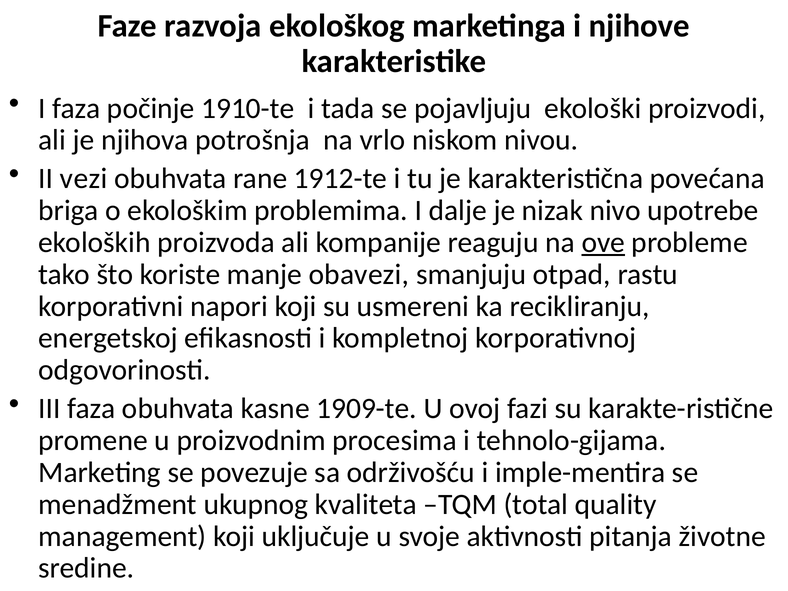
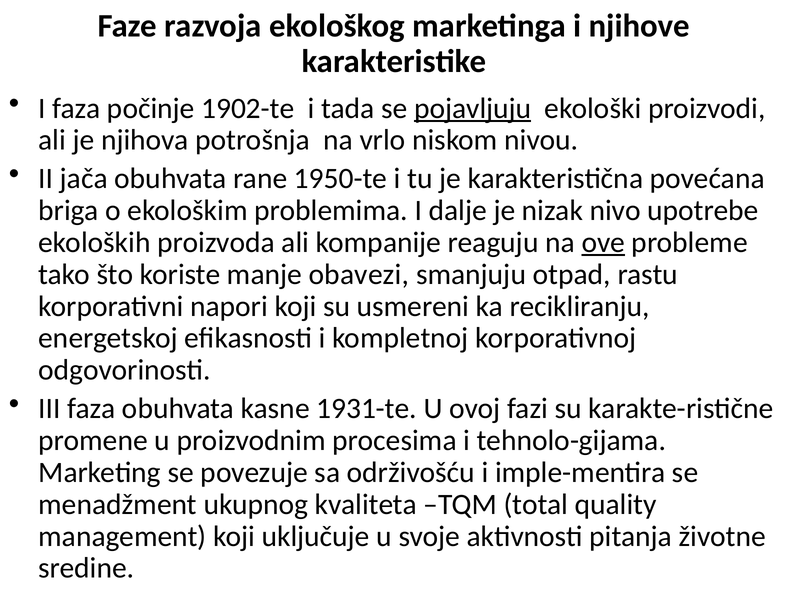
1910-te: 1910-te -> 1902-te (248, 108)
pojavljuju underline: none -> present (473, 108)
vezi: vezi -> jača (84, 178)
1912-te: 1912-te -> 1950-te (341, 178)
1909-te: 1909-te -> 1931-te (367, 408)
